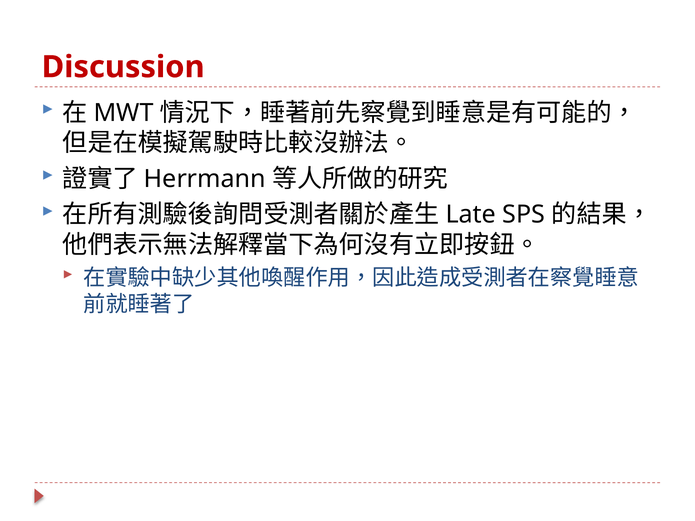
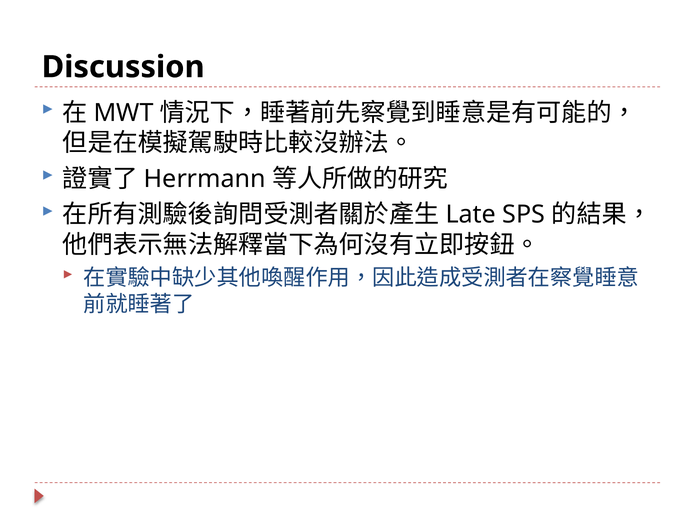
Discussion colour: red -> black (123, 67)
